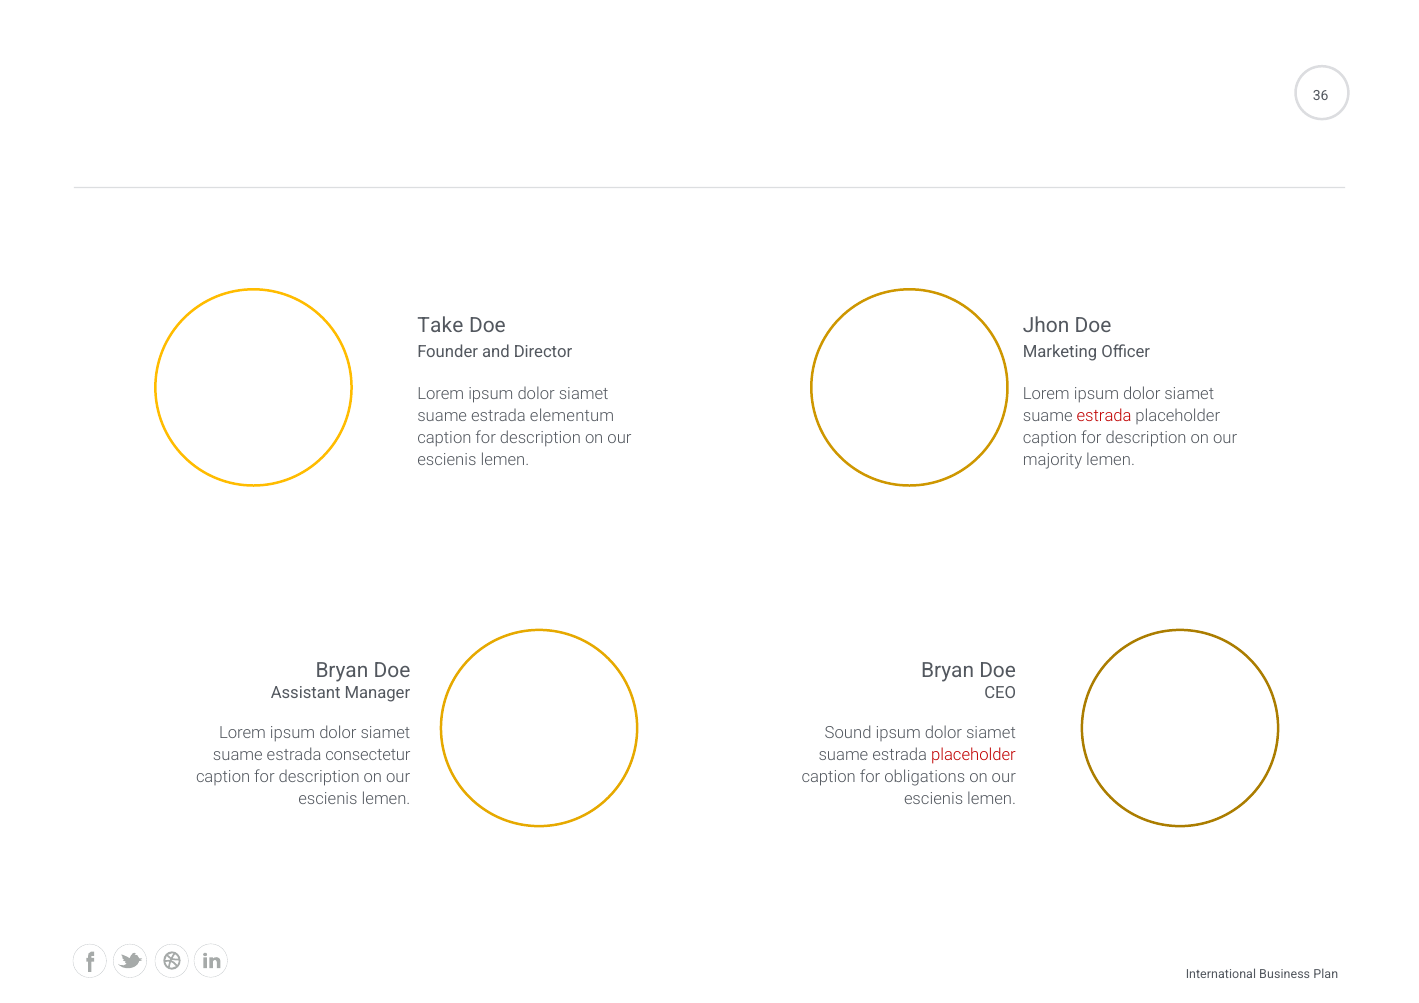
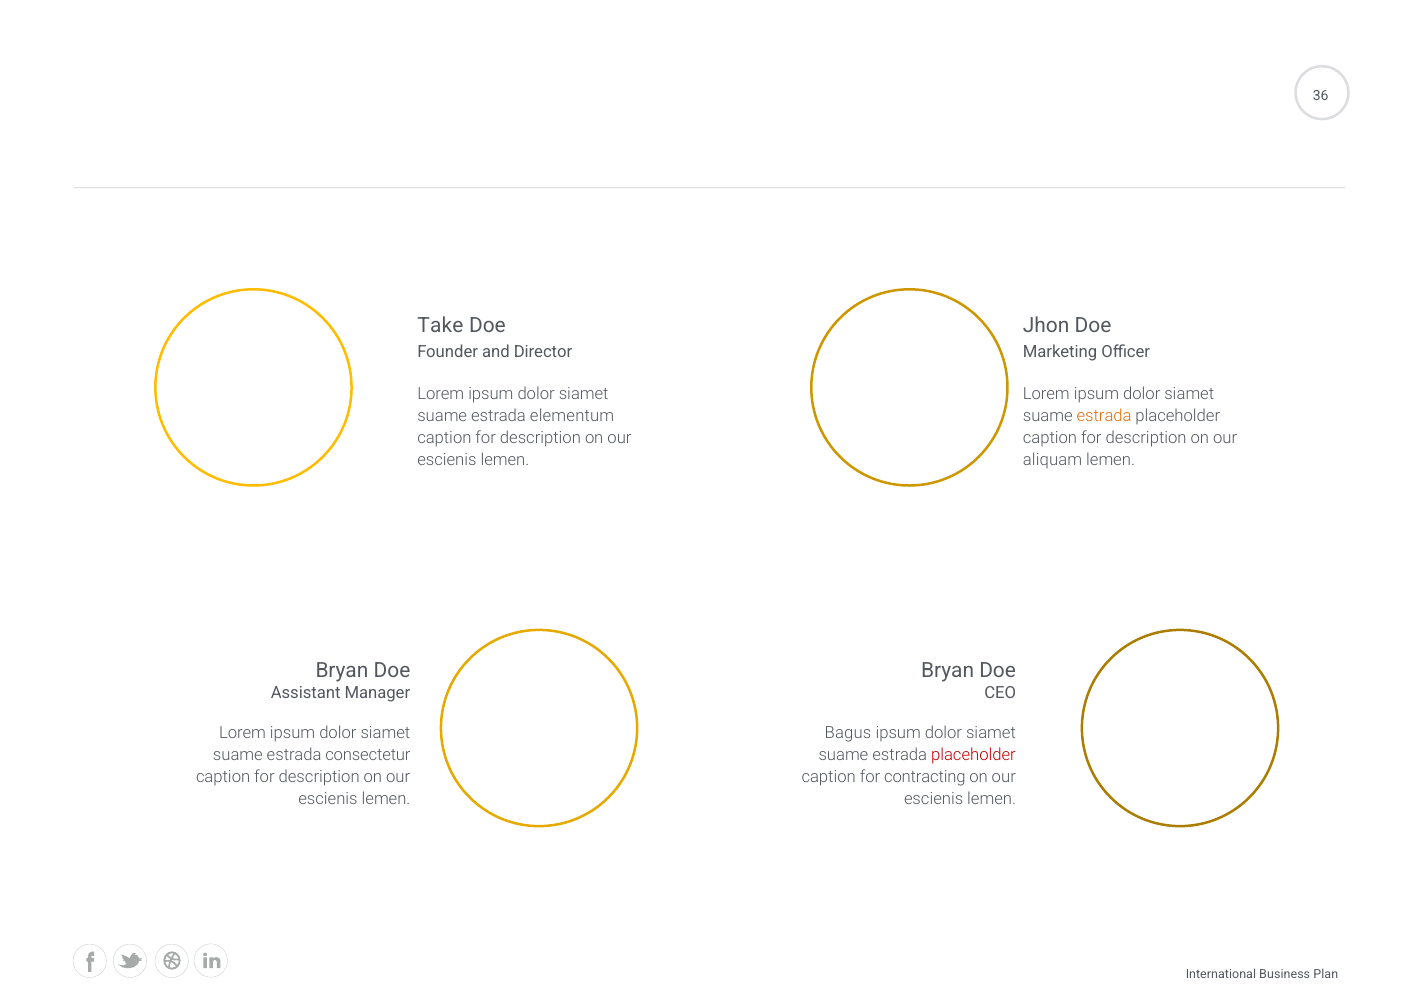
estrada colour: red -> orange (1104, 416)
majority: majority -> aliquam (1053, 460)
Sound: Sound -> Bagus (848, 733)
obligations: obligations -> contracting (925, 777)
